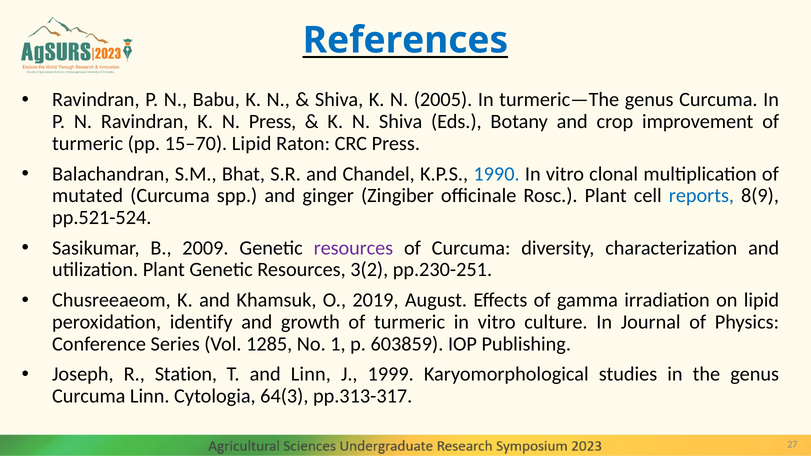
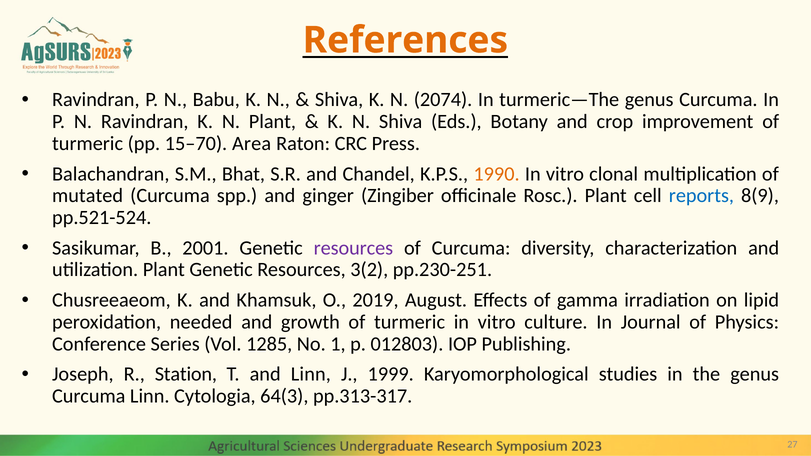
References colour: blue -> orange (405, 40)
2005: 2005 -> 2074 (443, 100)
N Press: Press -> Plant (272, 122)
15–70 Lipid: Lipid -> Area (252, 144)
1990 colour: blue -> orange (497, 174)
2009: 2009 -> 2001 (205, 248)
identify: identify -> needed (201, 322)
603859: 603859 -> 012803 (407, 344)
